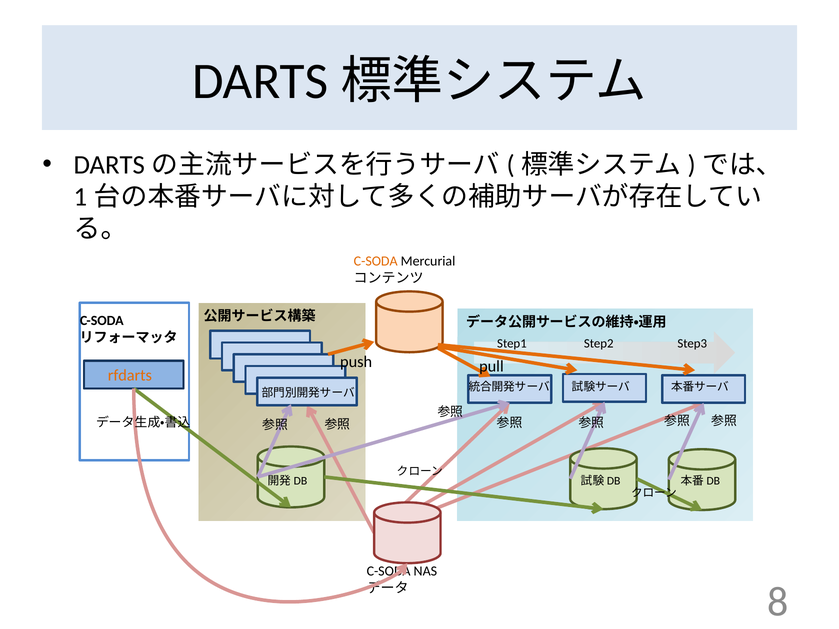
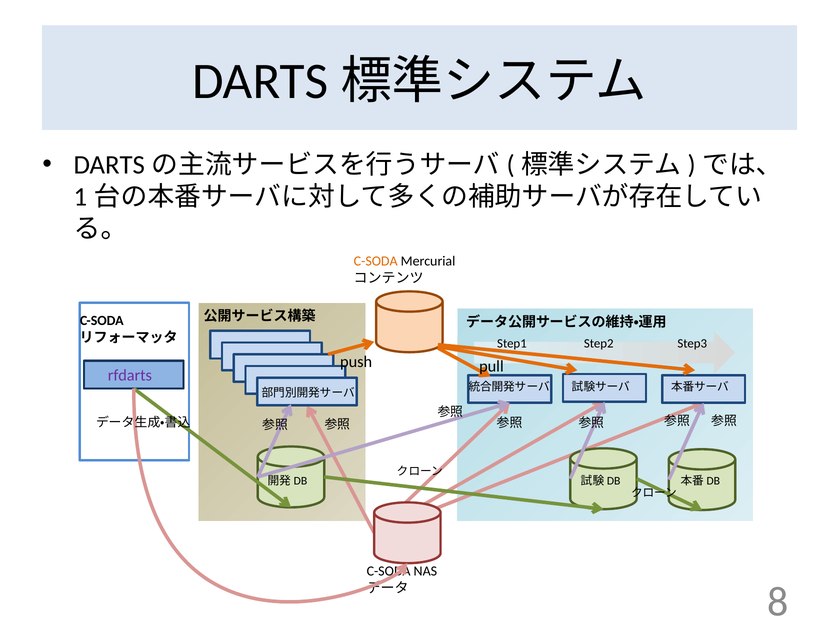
rfdarts colour: orange -> purple (130, 375)
